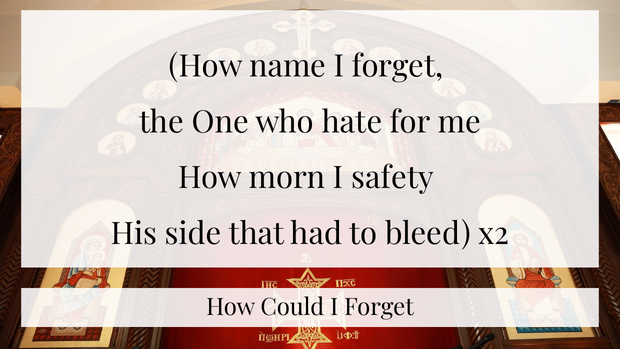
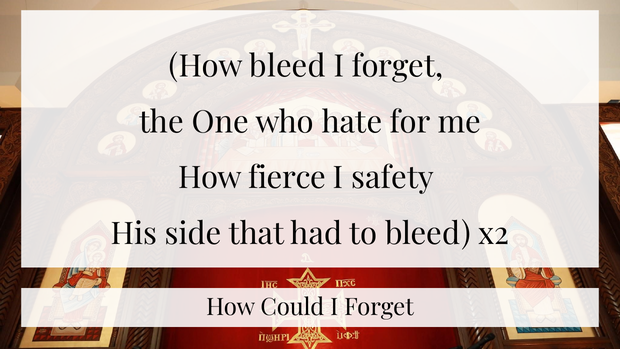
How name: name -> bleed (288, 66)
morn: morn -> fierce (287, 178)
